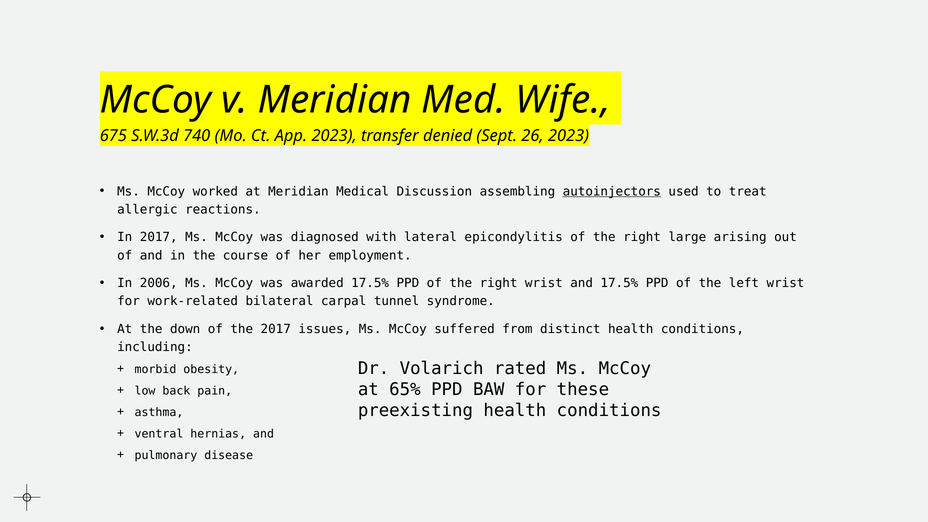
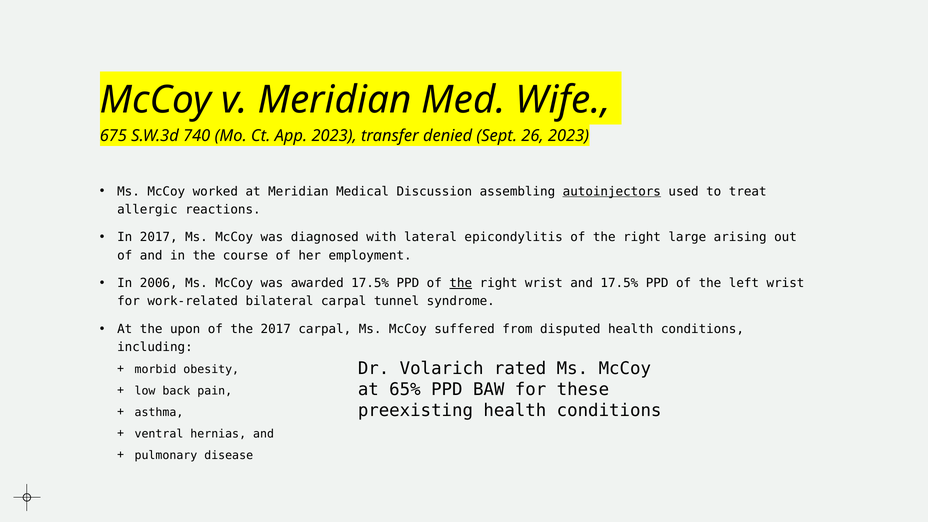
the underline: none -> present (461, 283)
down: down -> upon (185, 329)
2017 issues: issues -> carpal (325, 329)
distinct: distinct -> disputed (570, 329)
